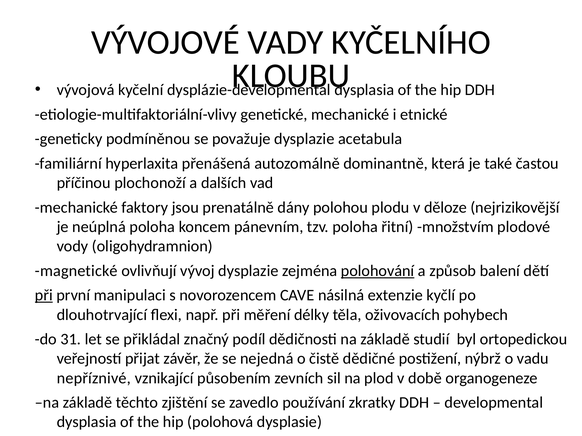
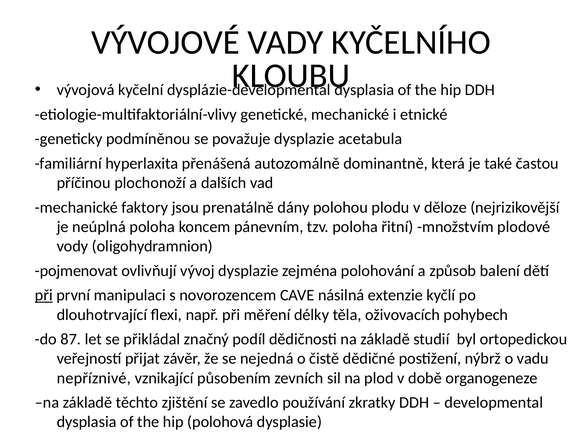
magnetické: magnetické -> pojmenovat (76, 271)
polohování underline: present -> none (378, 271)
31: 31 -> 87 (71, 340)
